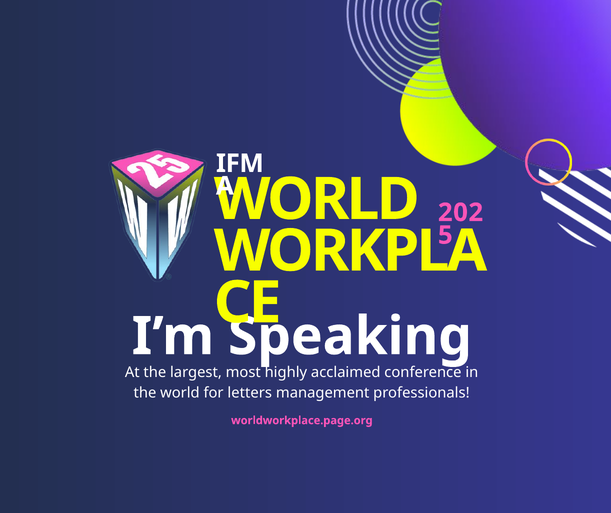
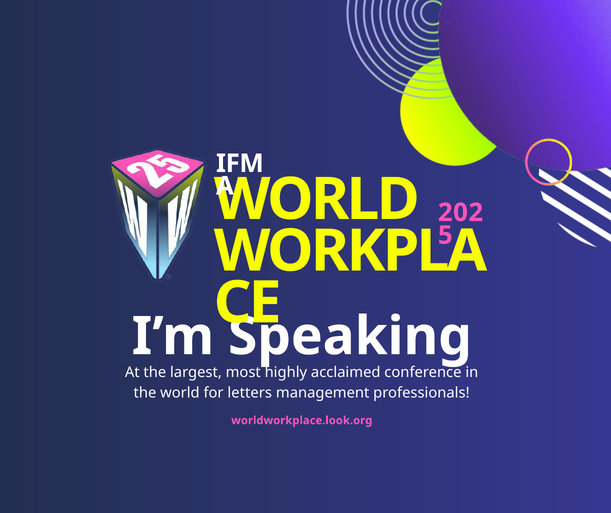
worldworkplace.page.org: worldworkplace.page.org -> worldworkplace.look.org (302, 420)
